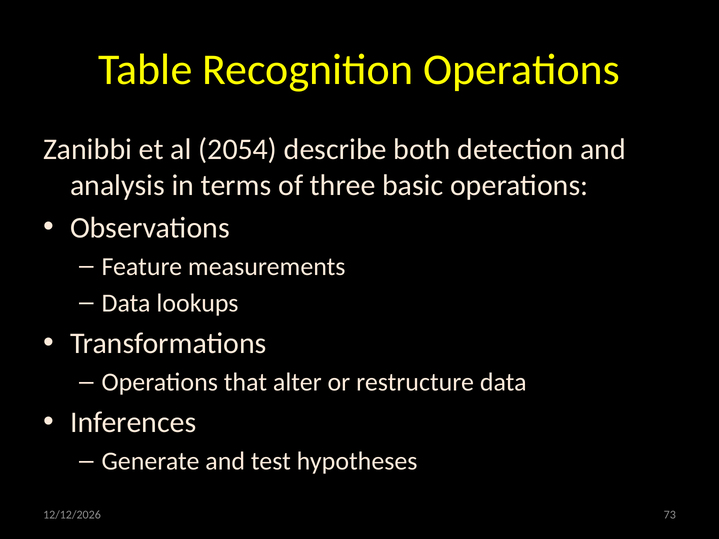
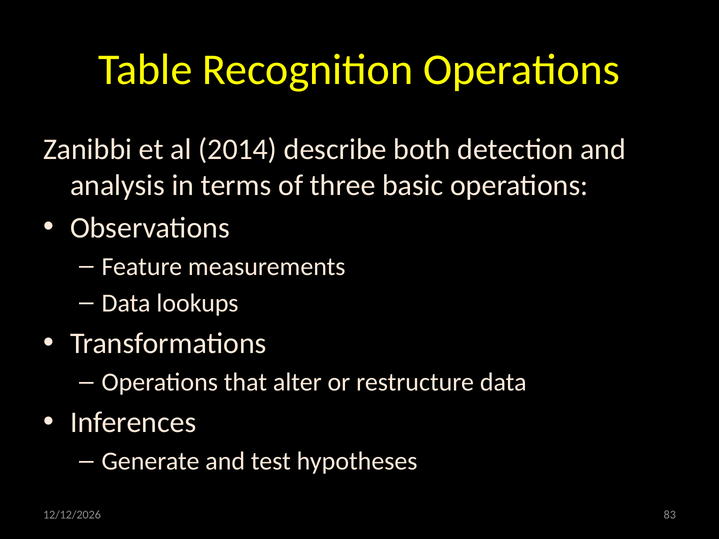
2054: 2054 -> 2014 (238, 149)
73: 73 -> 83 (670, 515)
